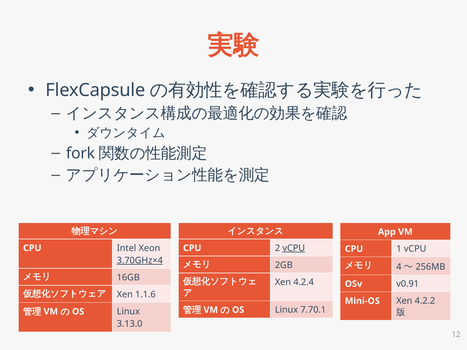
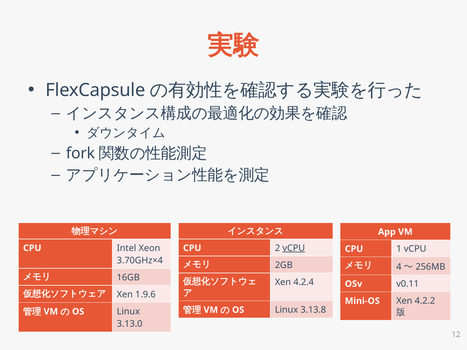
3.70GHz×4 underline: present -> none (140, 261)
v0.91: v0.91 -> v0.11 (408, 284)
1.1.6: 1.1.6 -> 1.9.6 (145, 295)
7.70.1: 7.70.1 -> 3.13.8 (313, 310)
